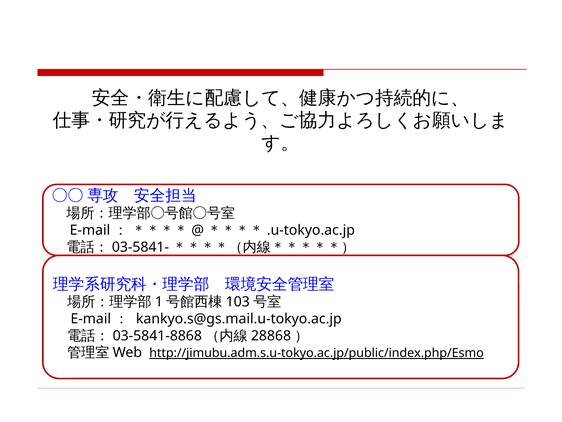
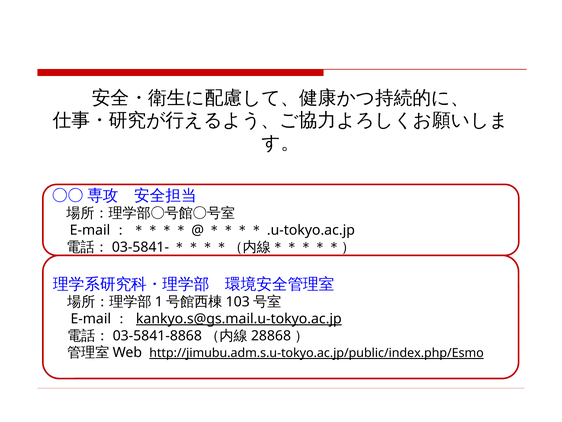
kankyo.s@gs.mail.u-tokyo.ac.jp underline: none -> present (239, 318)
